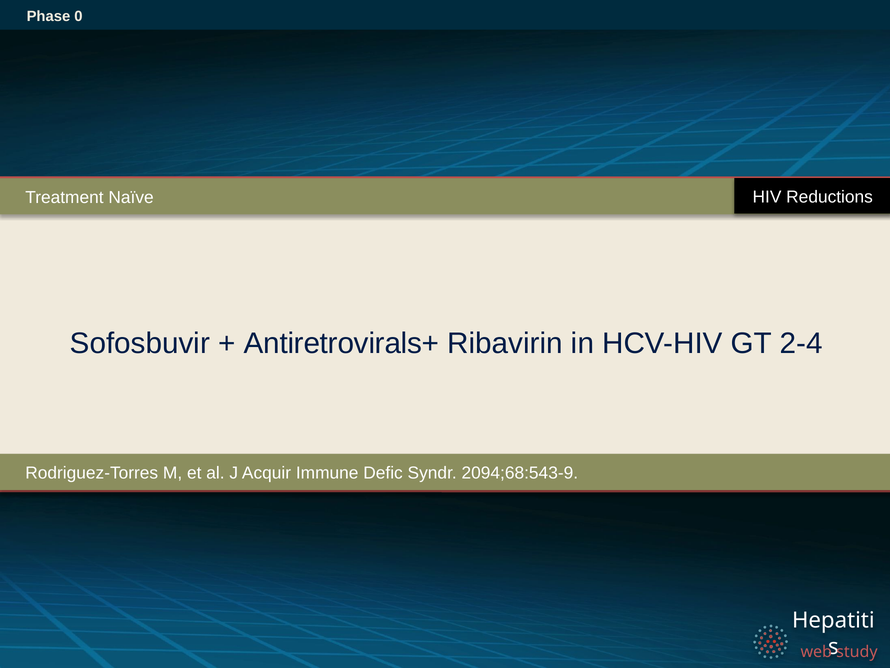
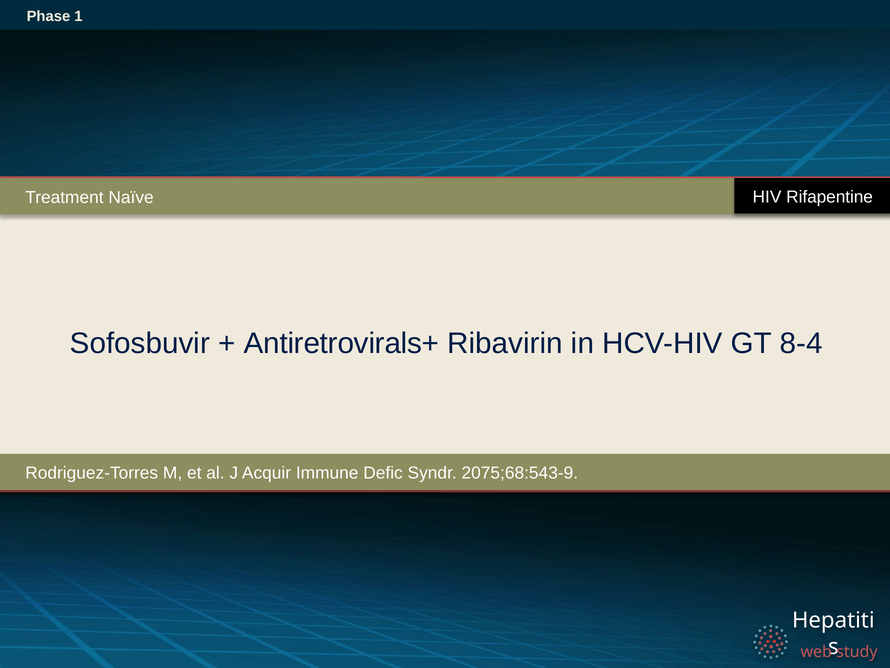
0: 0 -> 1 (78, 16)
Reductions: Reductions -> Rifapentine (830, 197)
2-4: 2-4 -> 8-4 (801, 343)
2094;68:543-9: 2094;68:543-9 -> 2075;68:543-9 (520, 473)
